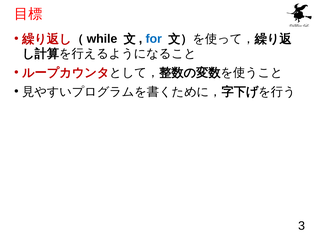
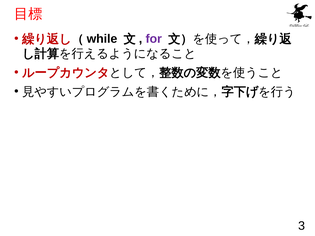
for colour: blue -> purple (154, 39)
